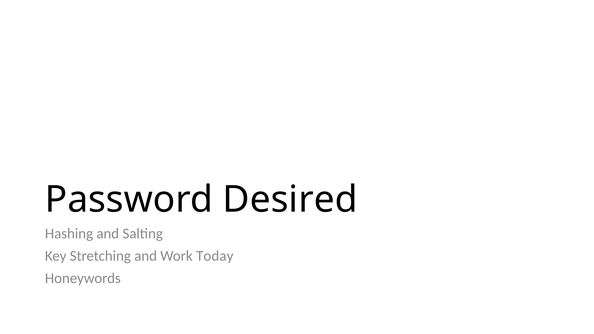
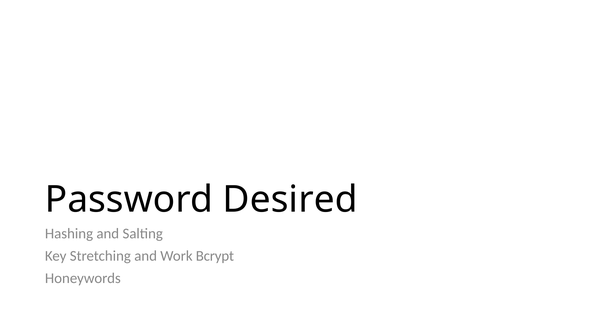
Today: Today -> Bcrypt (215, 256)
